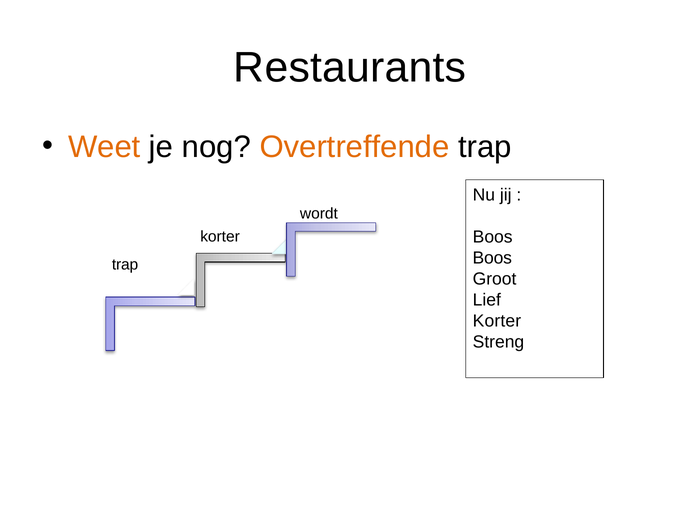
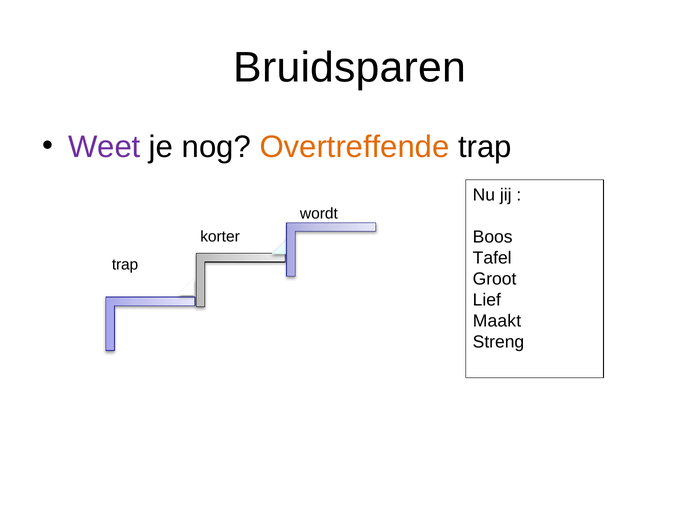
Restaurants: Restaurants -> Bruidsparen (350, 68)
Weet colour: orange -> purple (104, 147)
Boos: Boos -> Tafel (492, 258)
Korter: Korter -> Maakt (497, 321)
